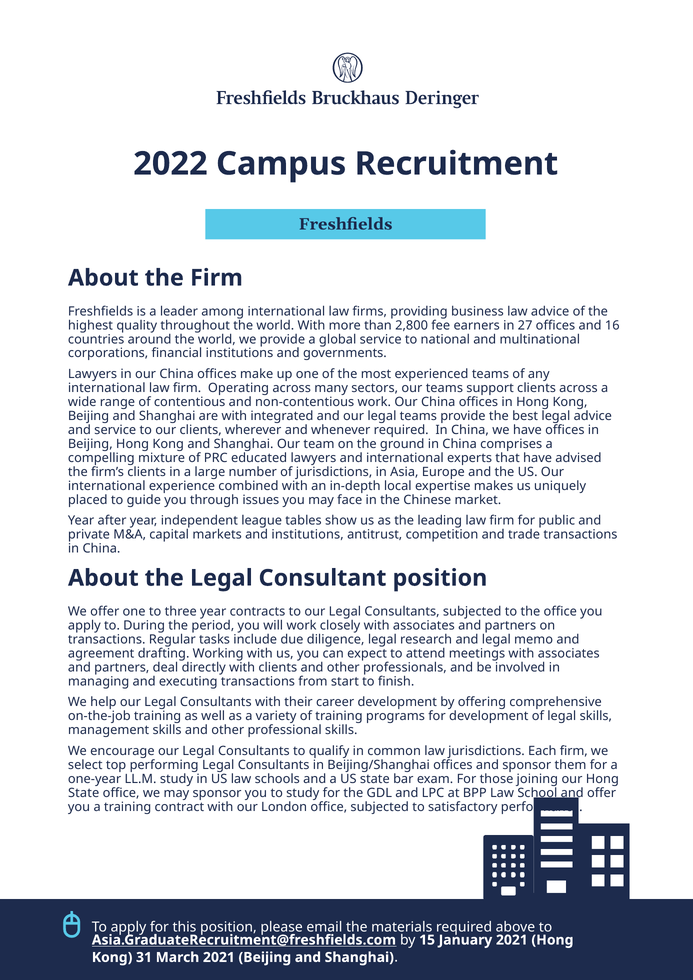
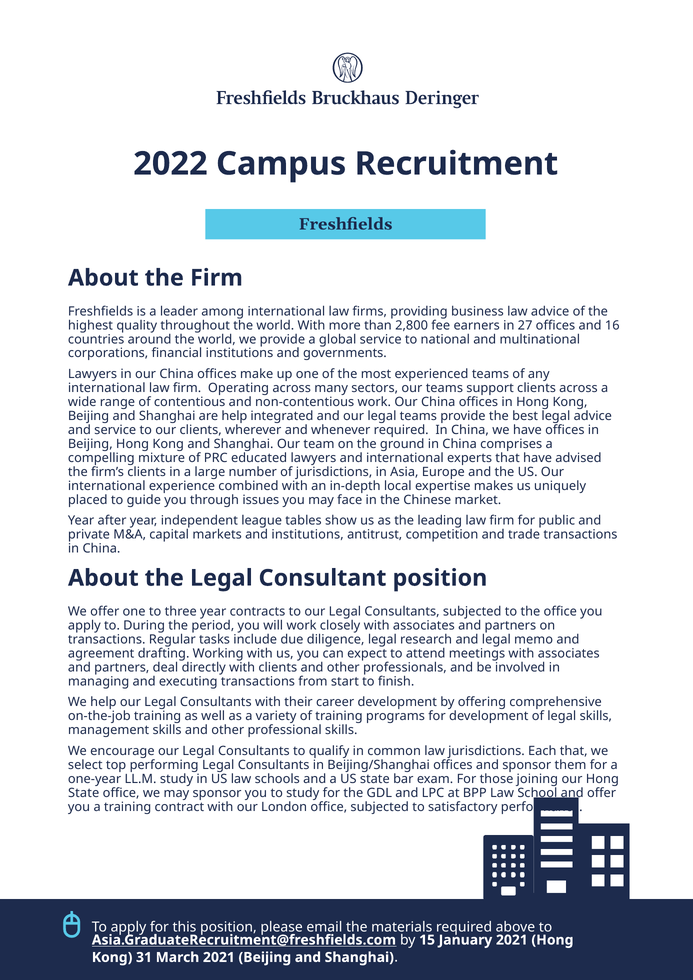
are with: with -> help (234, 416)
Each firm: firm -> that (574, 751)
